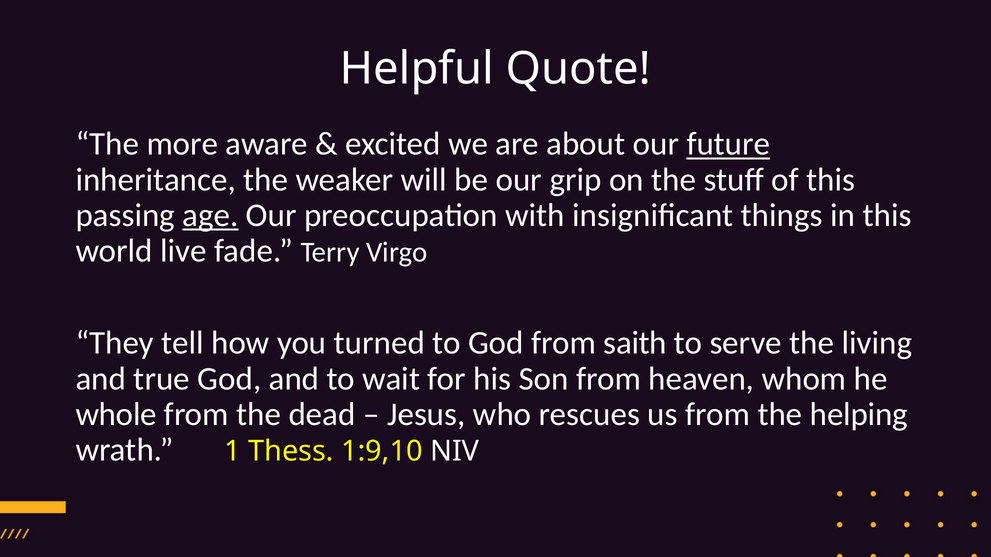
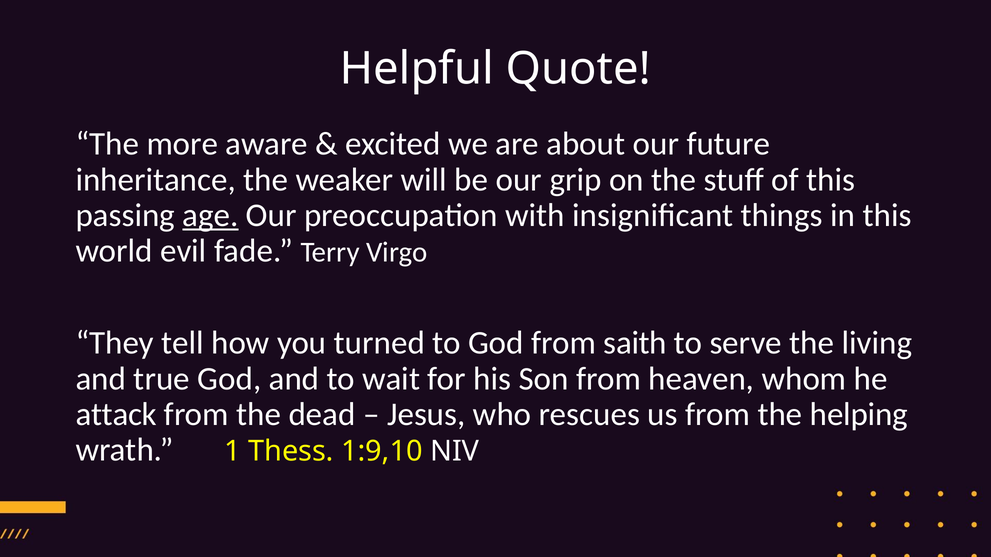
future underline: present -> none (728, 144)
live: live -> evil (183, 251)
whole: whole -> attack (116, 415)
